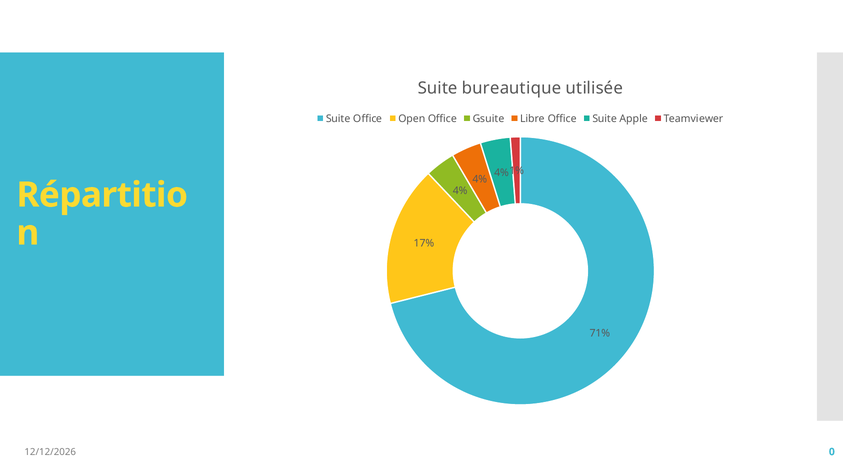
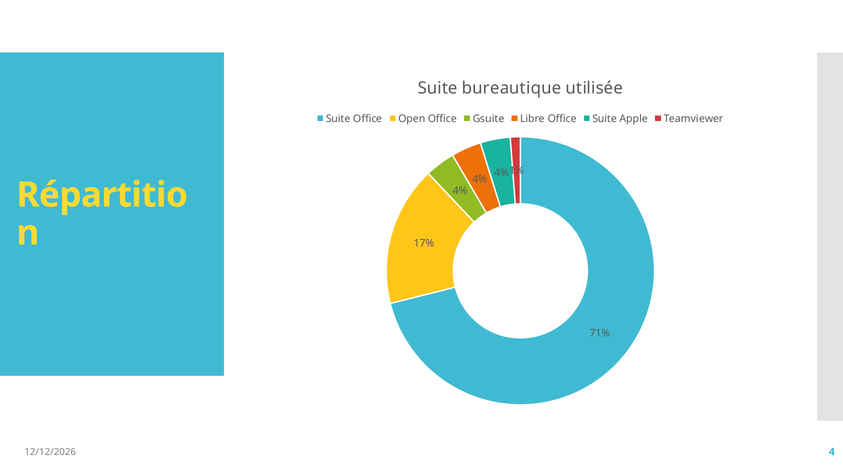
0: 0 -> 4 (832, 452)
